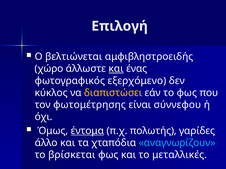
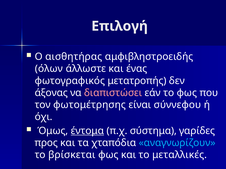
βελτιώνεται: βελτιώνεται -> αισθητήρας (74, 57)
χώρο: χώρο -> όλων (49, 69)
και underline: present -> none (116, 69)
εξερχόμενο: εξερχόμενο -> μετατροπής (137, 81)
κύκλος: κύκλος -> άξονας (51, 93)
διαπιστώσει colour: yellow -> pink (113, 93)
πολωτής: πολωτής -> σύστημα (153, 131)
άλλο: άλλο -> προς (46, 143)
